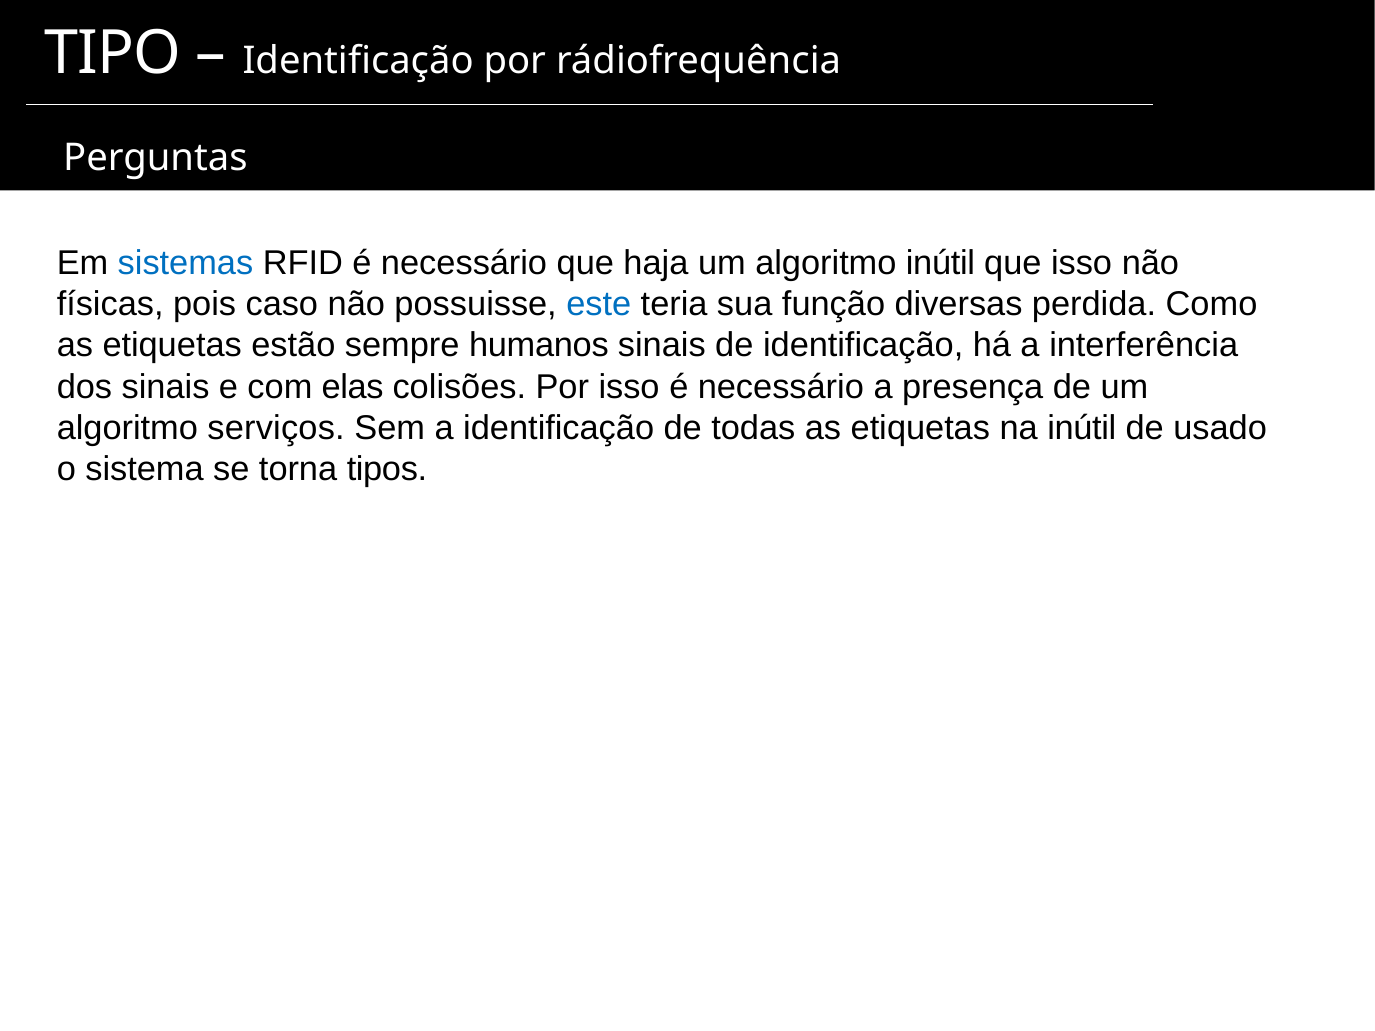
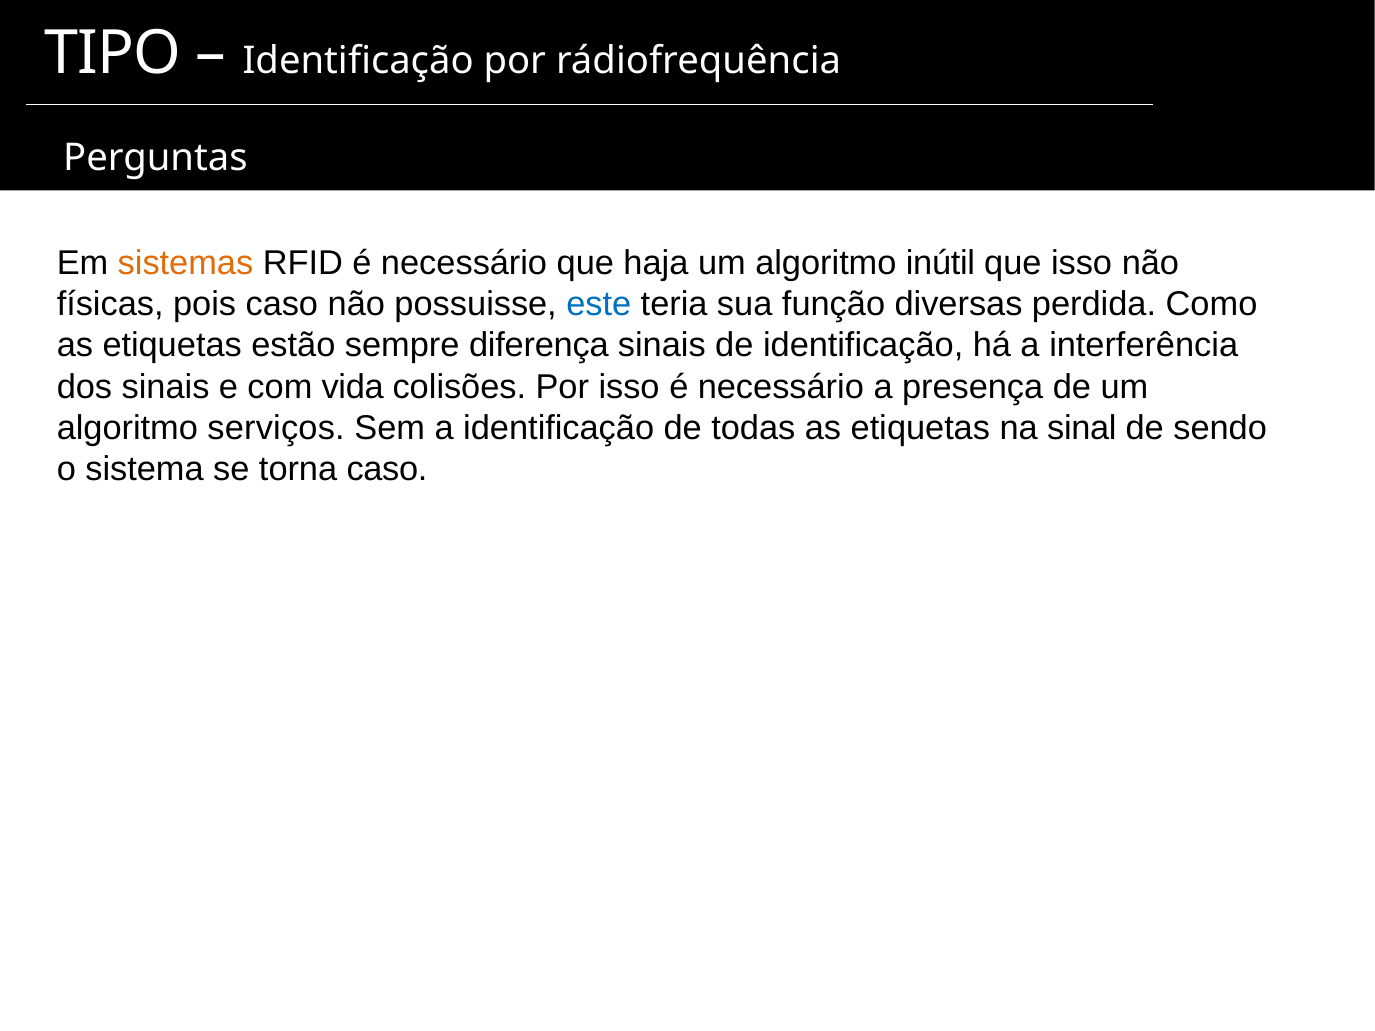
sistemas colour: blue -> orange (185, 263)
humanos: humanos -> diferença (539, 346)
elas: elas -> vida (353, 387)
na inútil: inútil -> sinal (1082, 428)
usado: usado -> sendo (1220, 428)
torna tipos: tipos -> caso (387, 469)
